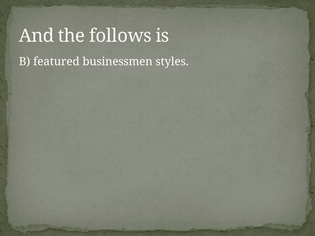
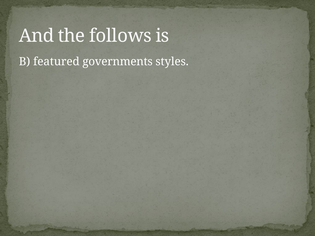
businessmen: businessmen -> governments (118, 62)
